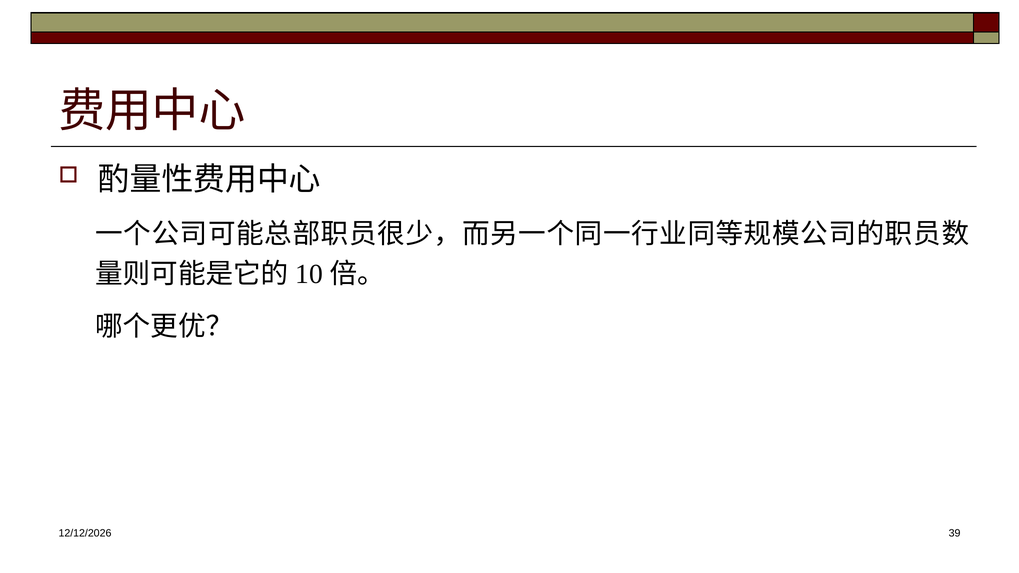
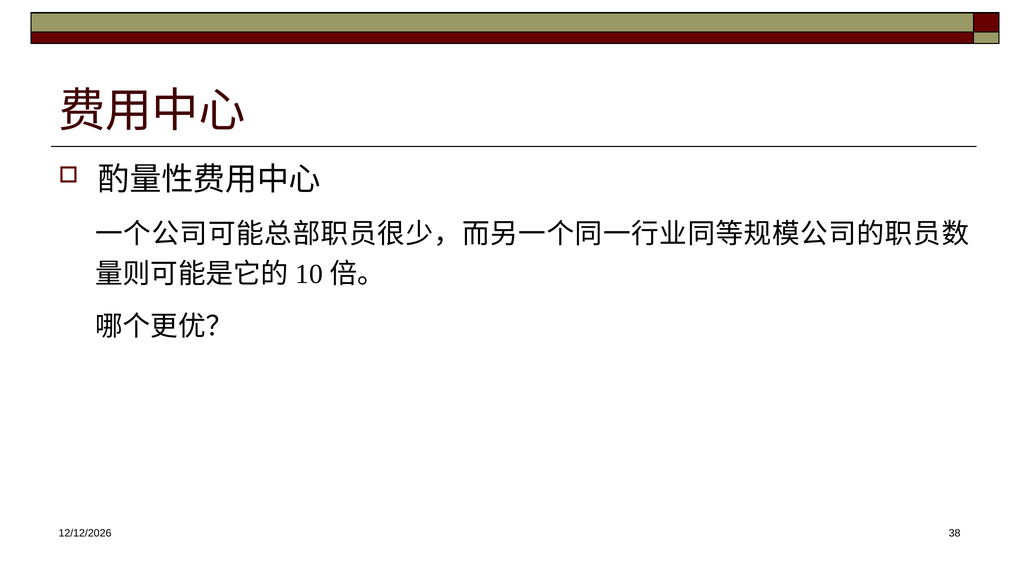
39: 39 -> 38 (955, 533)
